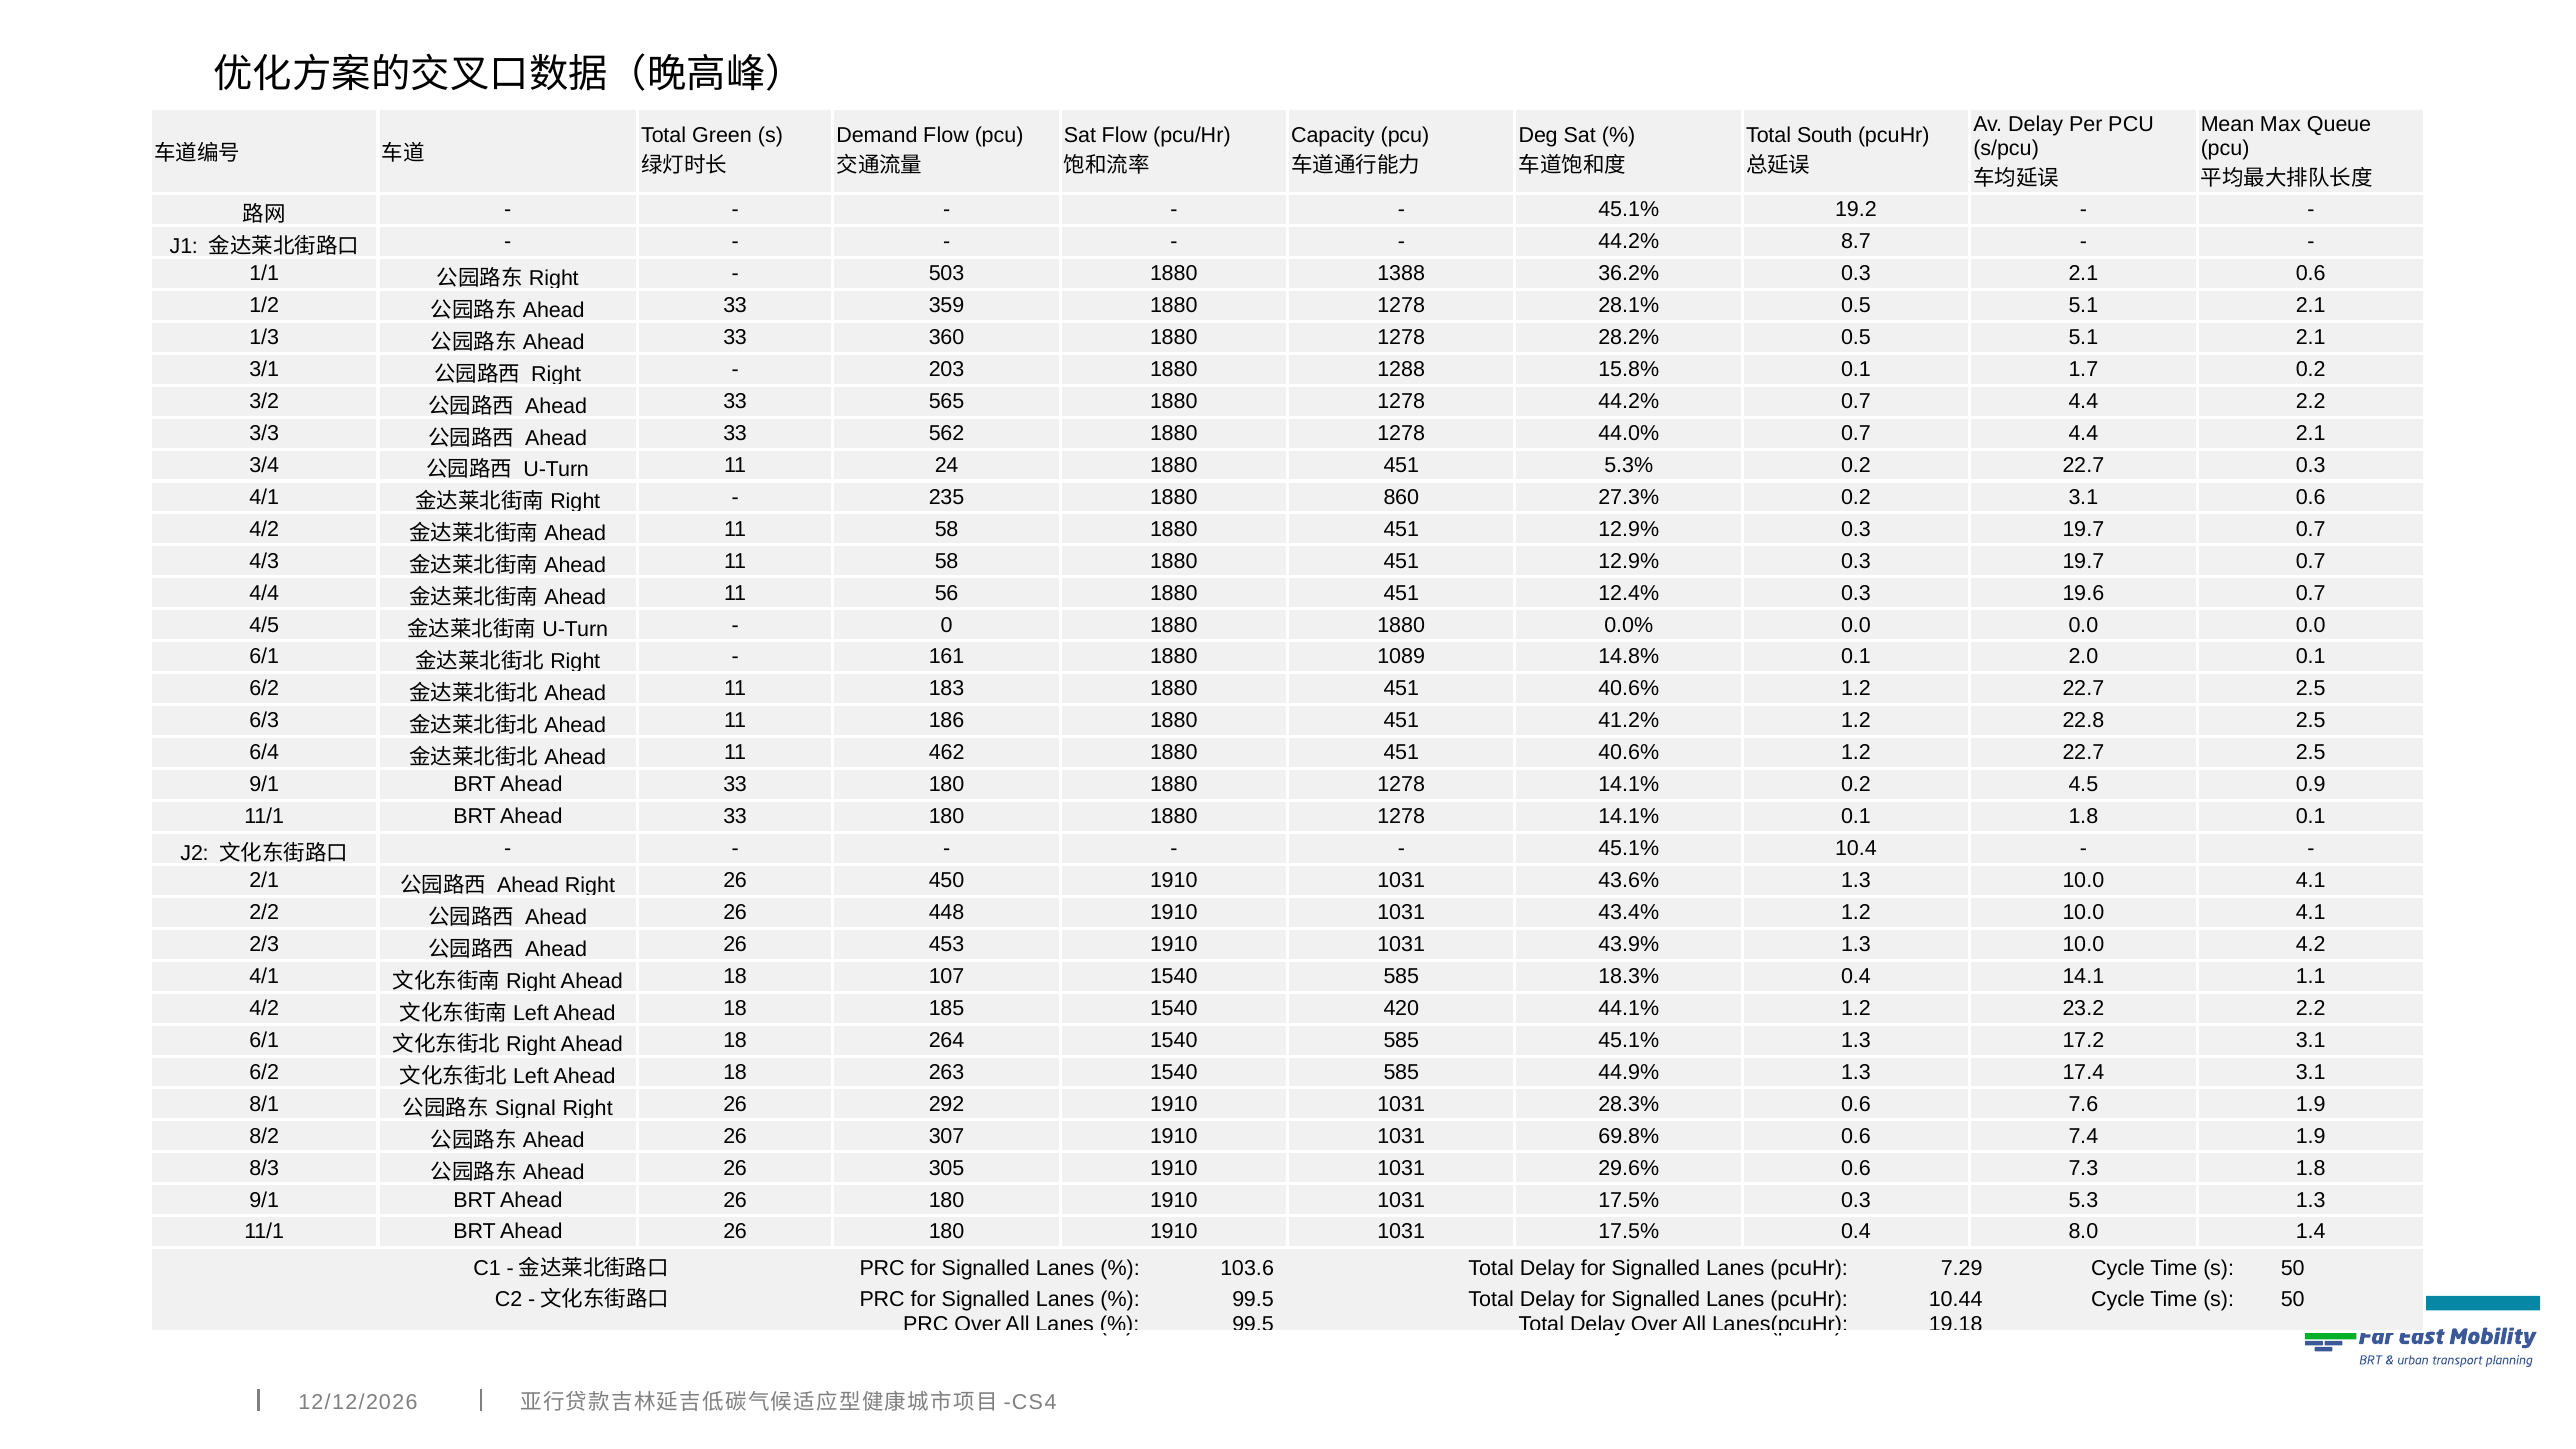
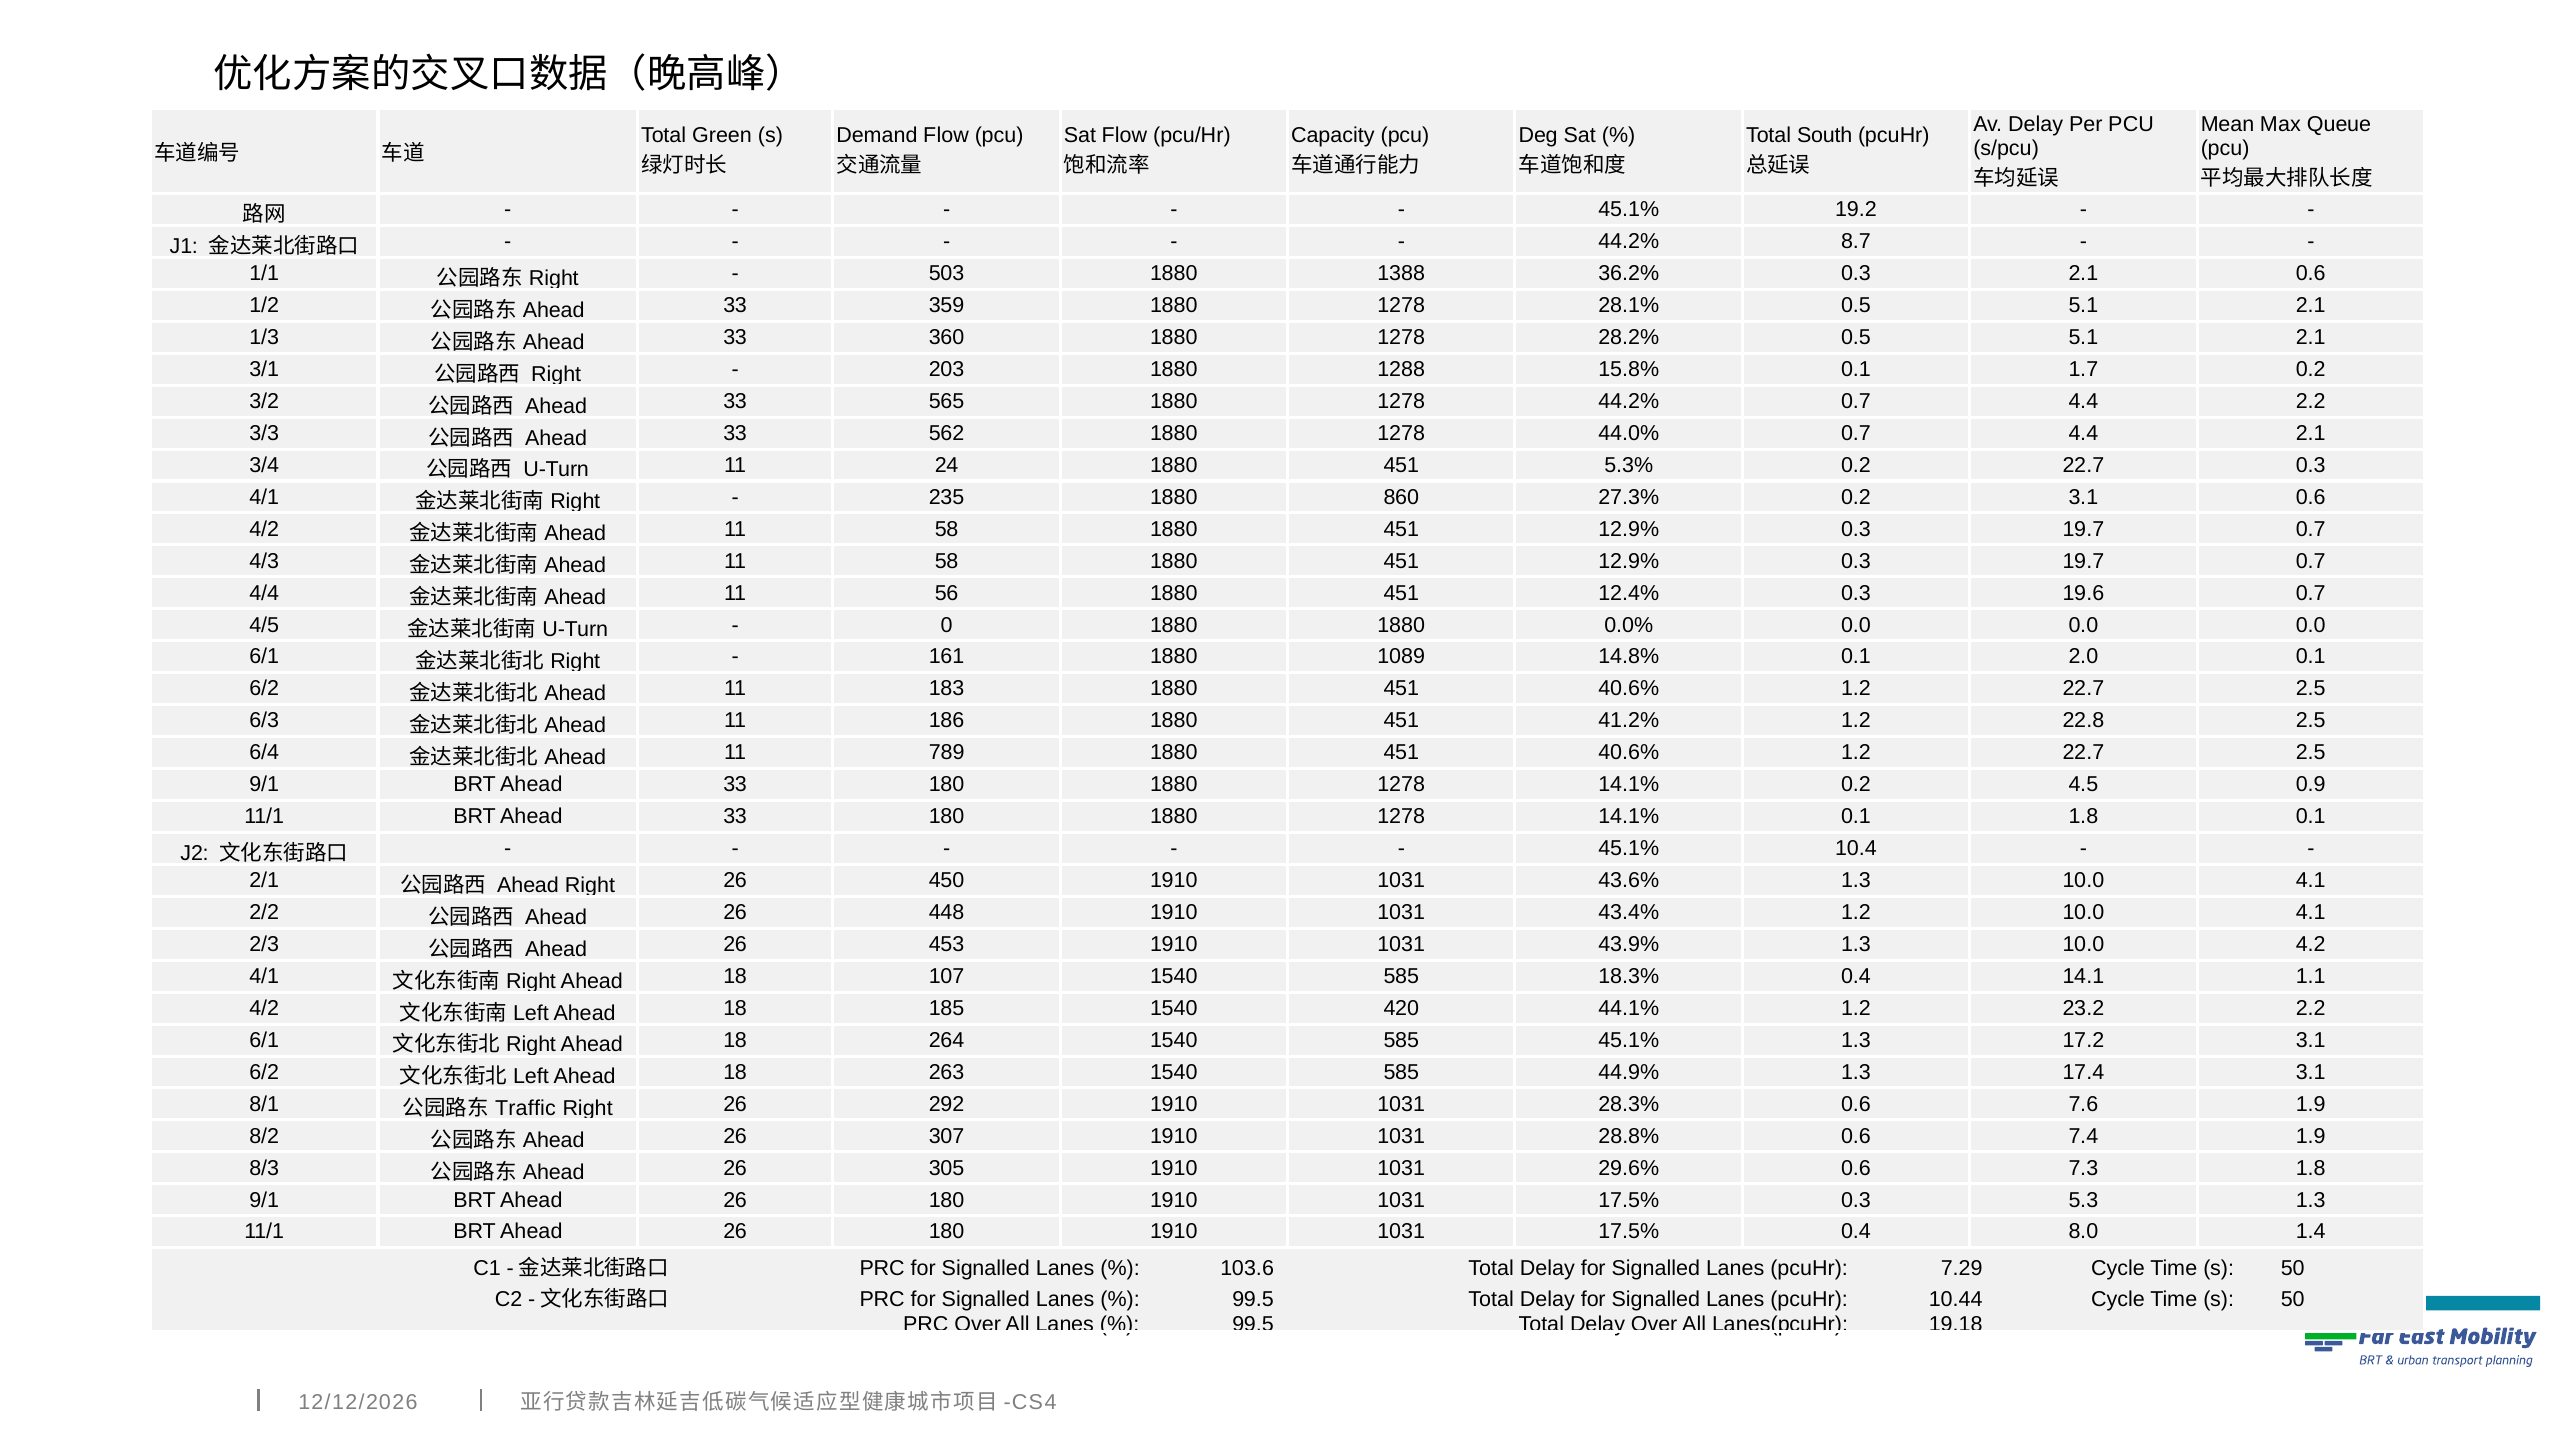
462: 462 -> 789 (947, 753)
Signal: Signal -> Traffic (525, 1109)
69.8%: 69.8% -> 28.8% (1629, 1136)
